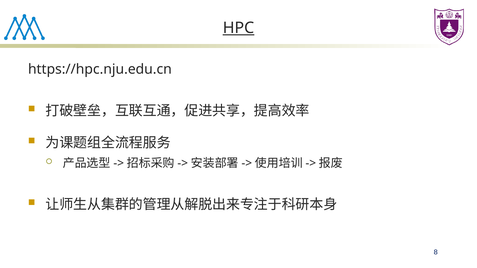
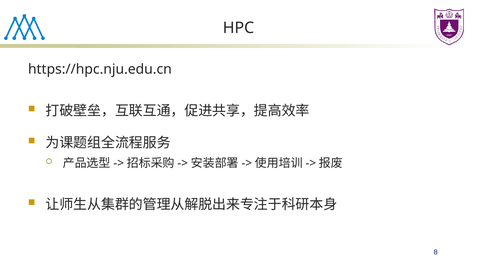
HPC underline: present -> none (238, 28)
